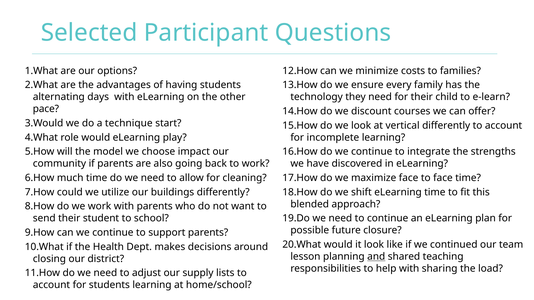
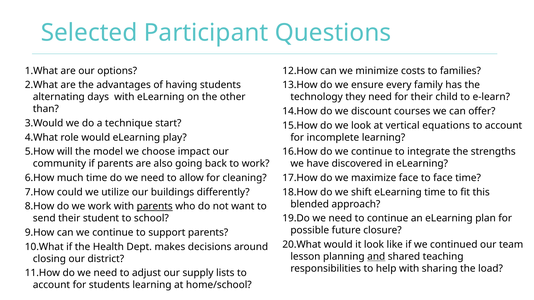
pace: pace -> than (46, 109)
vertical differently: differently -> equations (446, 126)
parents underline: none -> present (155, 207)
